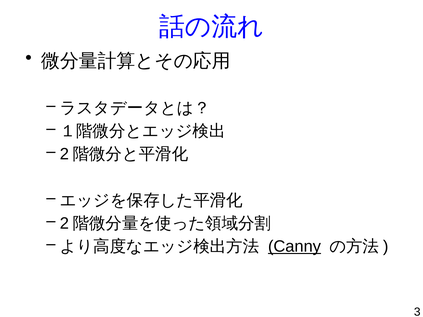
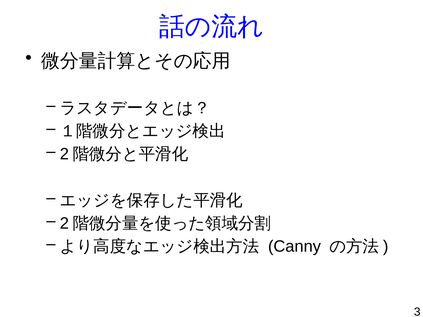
Canny underline: present -> none (294, 247)
